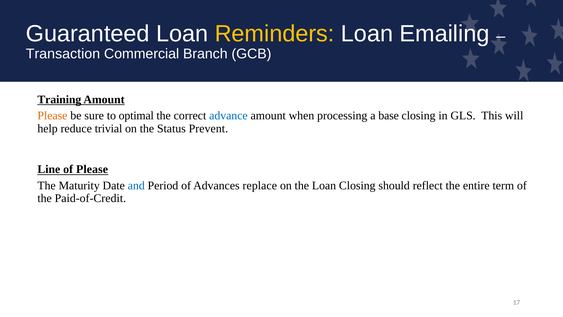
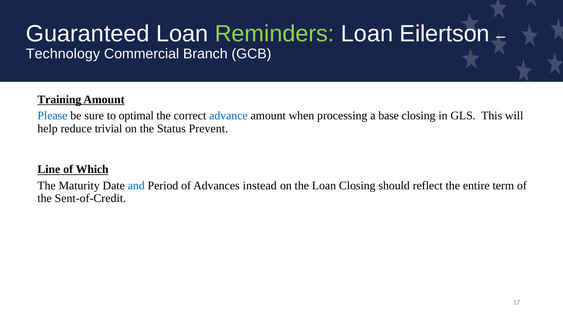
Reminders colour: yellow -> light green (275, 34)
Emailing: Emailing -> Eilertson (445, 34)
Transaction: Transaction -> Technology (63, 54)
Please colour: orange -> blue (52, 116)
of Please: Please -> Which (92, 169)
replace: replace -> instead (260, 185)
Paid-of-Credit: Paid-of-Credit -> Sent-of-Credit (90, 198)
